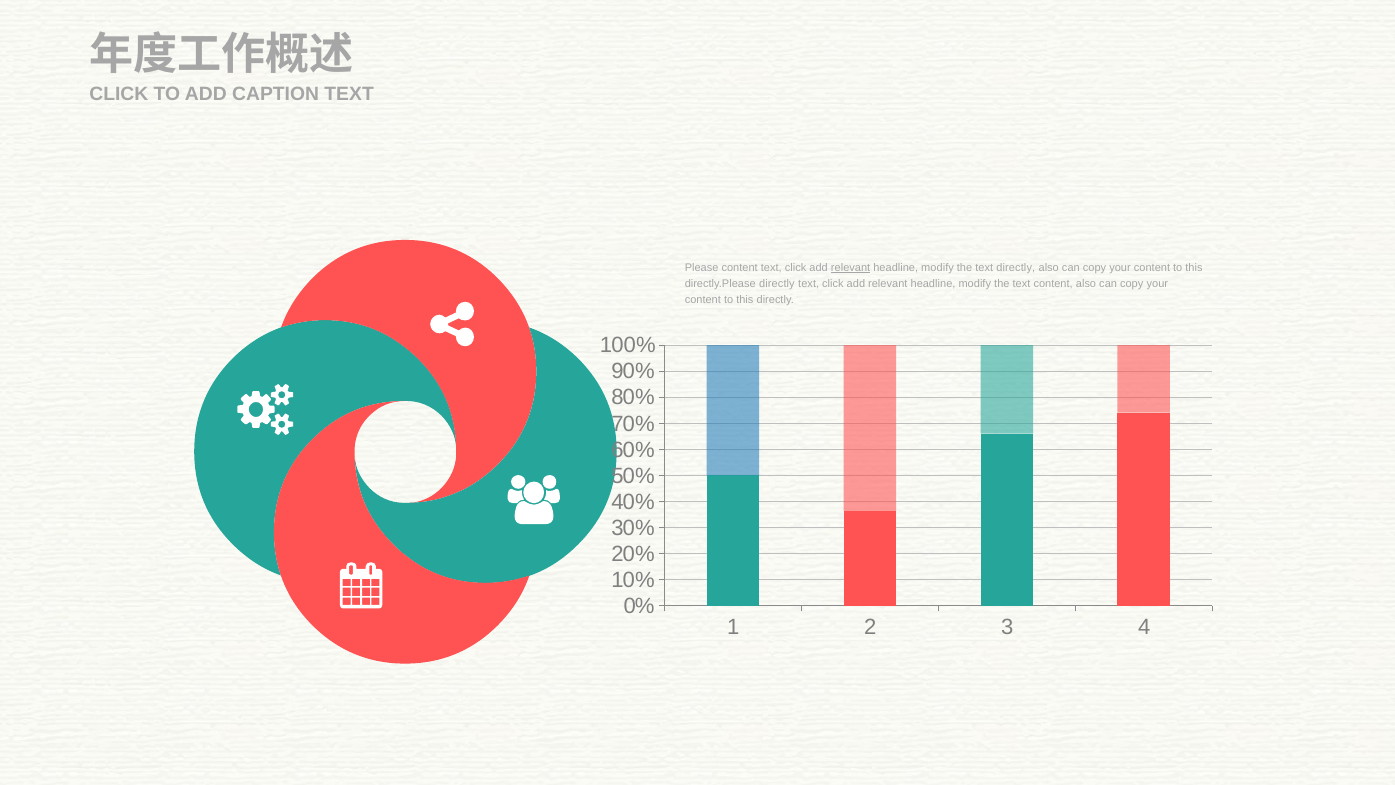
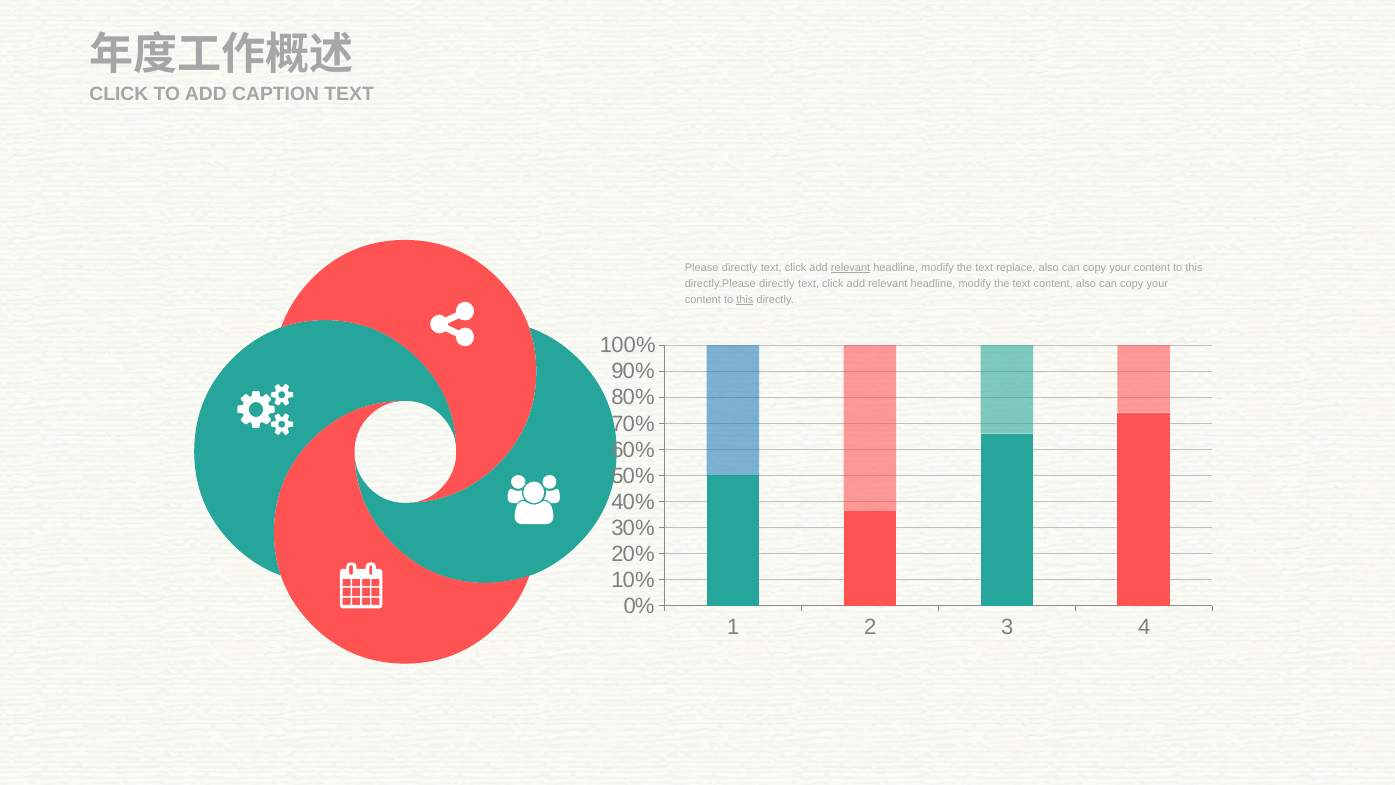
Please content: content -> directly (740, 268)
text directly: directly -> replace (1016, 268)
this underline: none -> present (745, 299)
